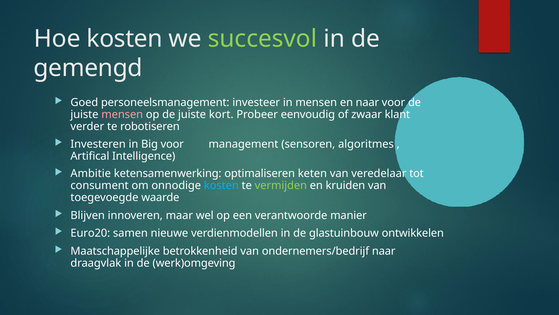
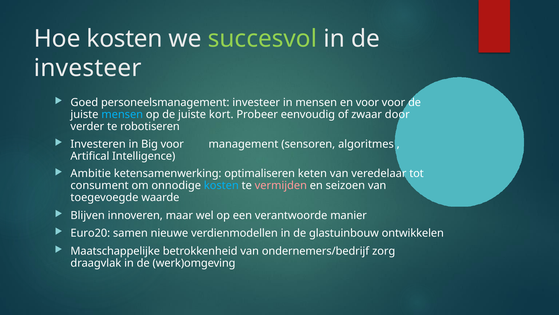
gemengd: gemengd -> investeer (88, 68)
en naar: naar -> voor (367, 102)
mensen colour: pink -> light blue (122, 114)
klant: klant -> door (397, 114)
vermijden colour: light green -> pink (281, 185)
kruiden: kruiden -> seizoen (345, 185)
ondernemers/bedrijf naar: naar -> zorg (384, 251)
